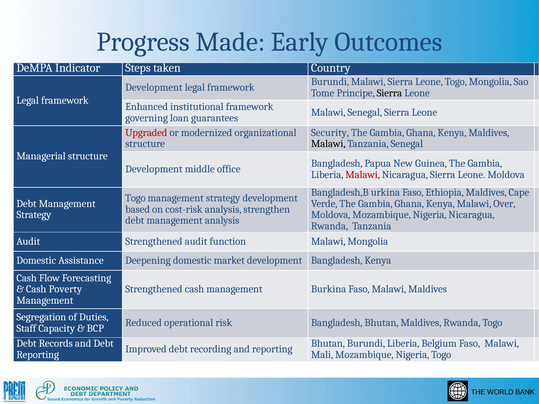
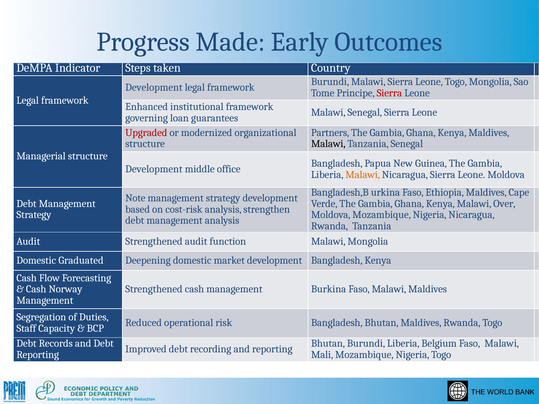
Sierra colour: black -> red (389, 93)
Security: Security -> Partners (330, 133)
Malawi colour: red -> orange (363, 175)
Togo: Togo -> Note (135, 198)
Assistance: Assistance -> Graduated (81, 261)
Poverty: Poverty -> Norway (65, 289)
